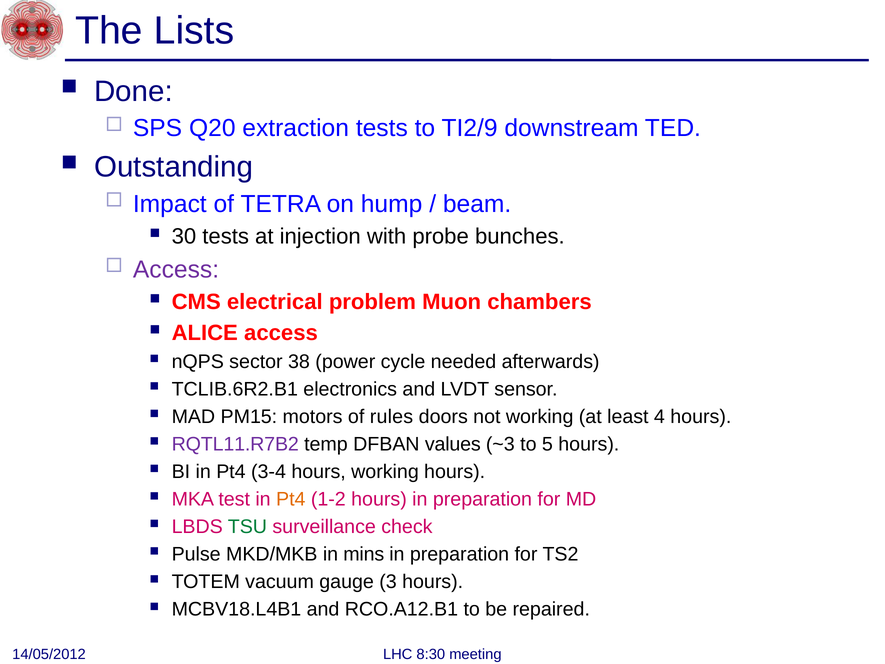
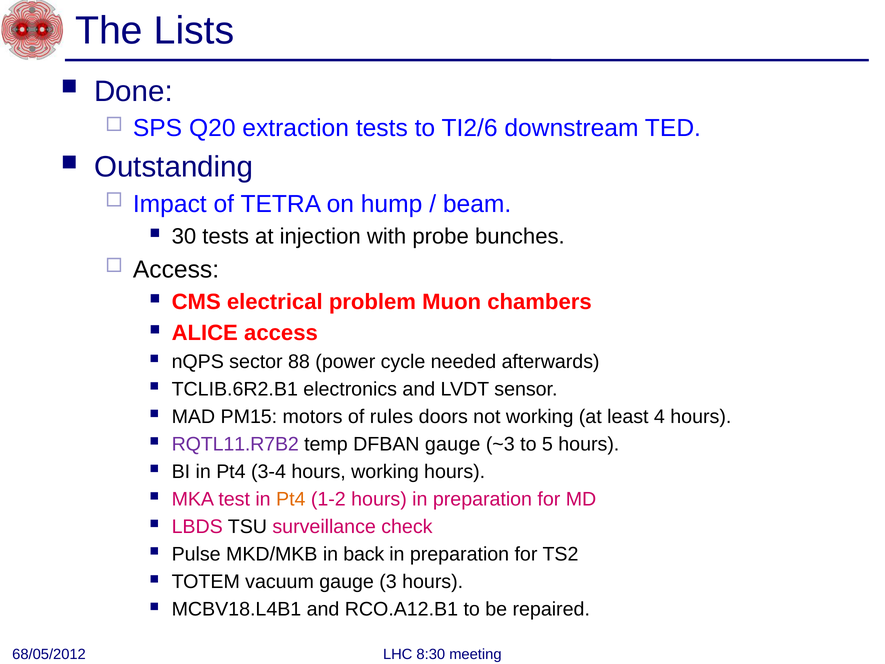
TI2/9: TI2/9 -> TI2/6 (470, 128)
Access colour: purple -> black (176, 269)
38: 38 -> 88 (299, 361)
DFBAN values: values -> gauge (453, 444)
TSU colour: green -> black (247, 527)
mins: mins -> back (364, 554)
14/05/2012: 14/05/2012 -> 68/05/2012 (49, 654)
